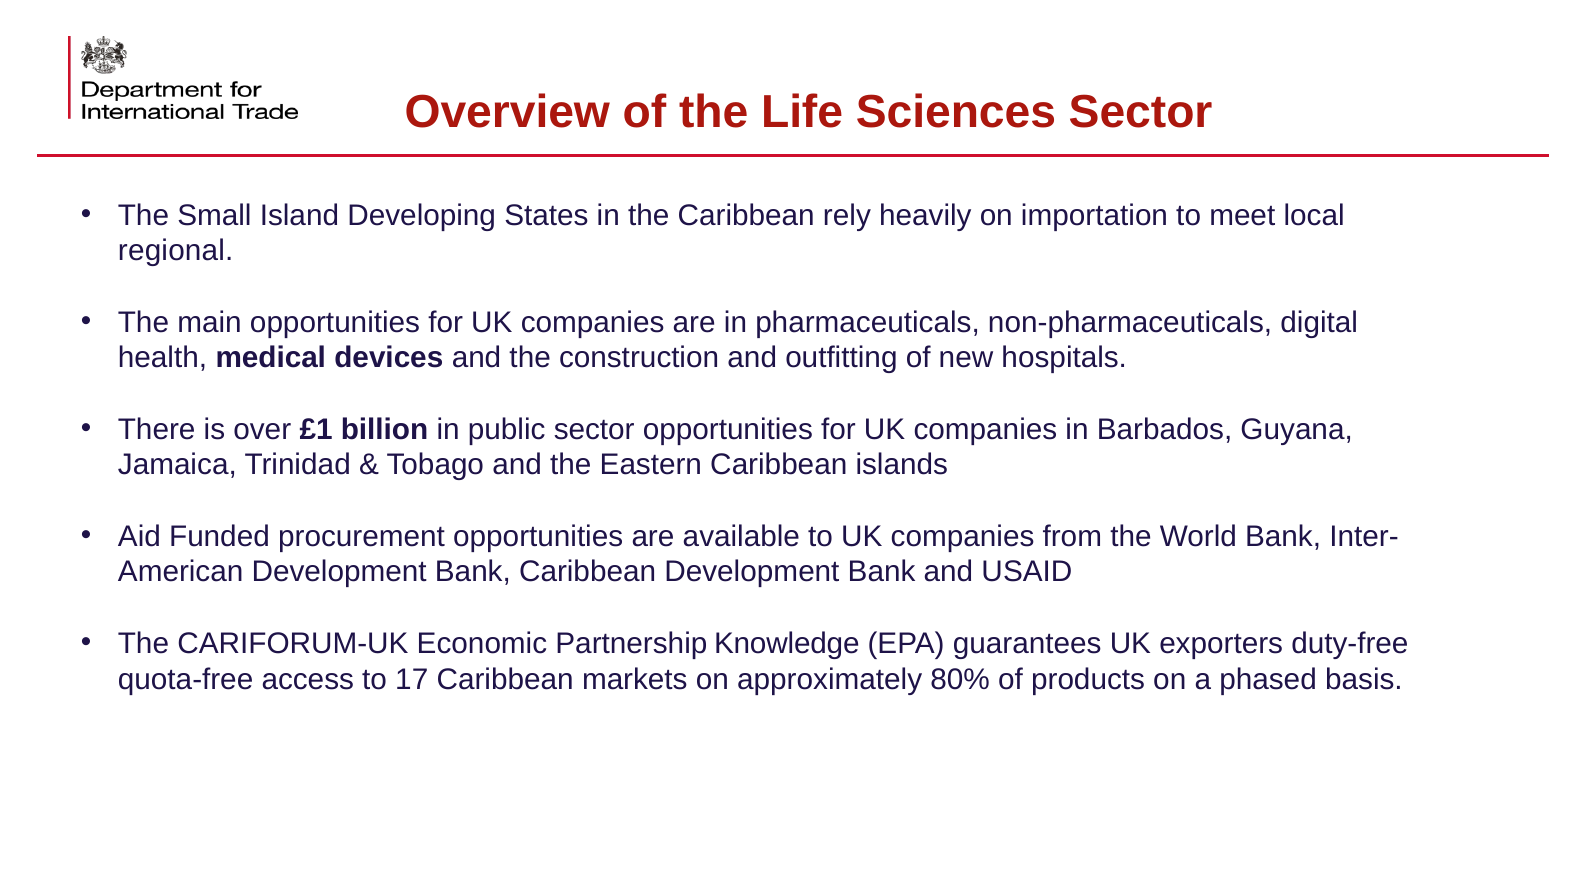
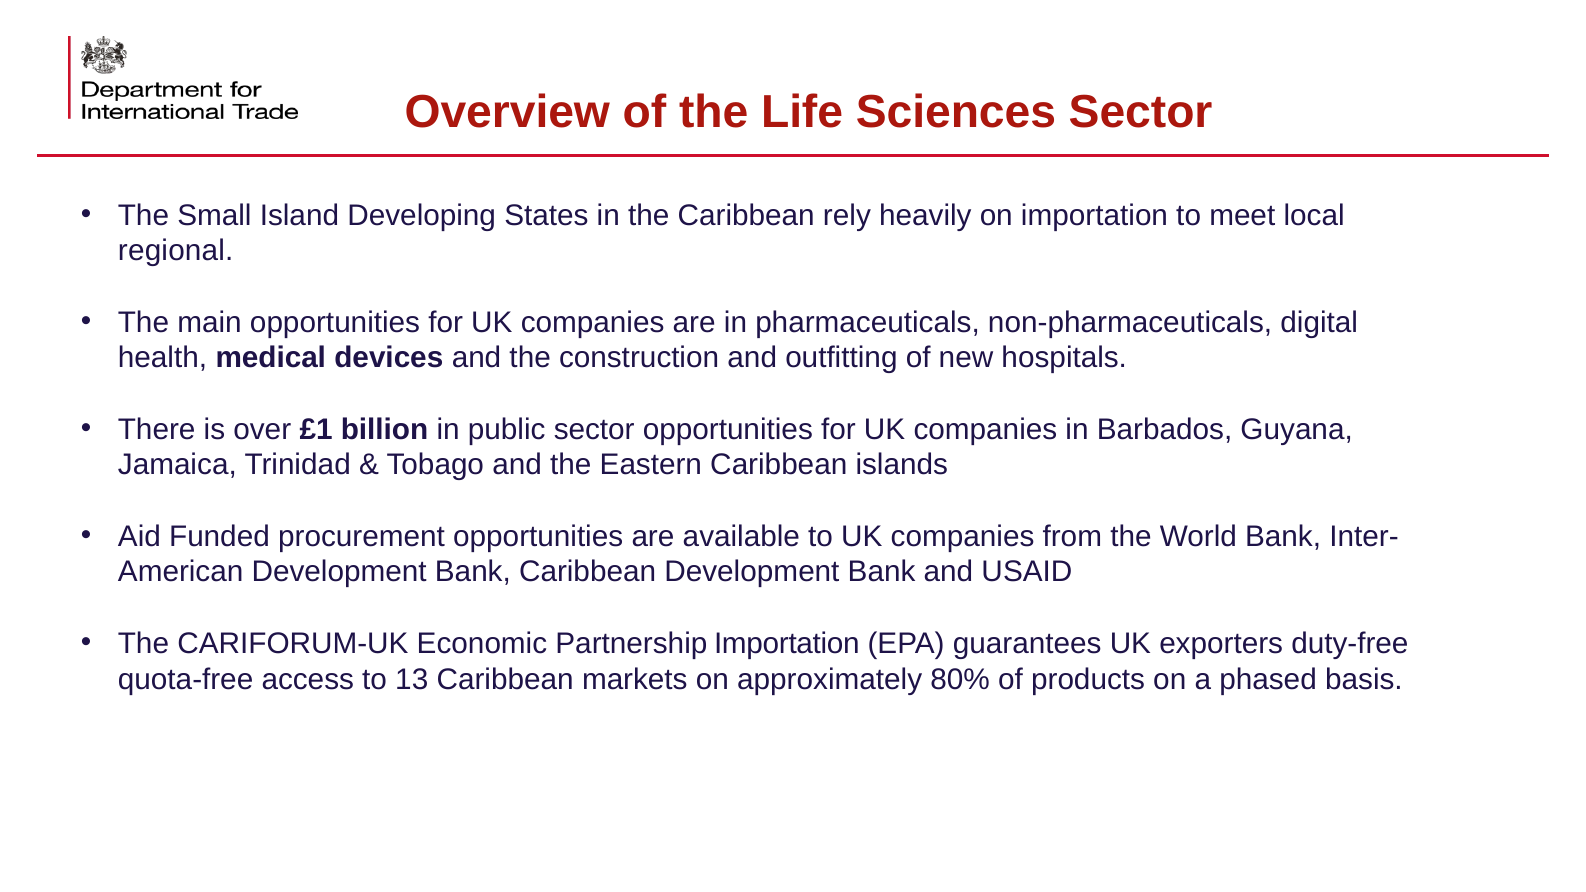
Partnership Knowledge: Knowledge -> Importation (787, 644)
17: 17 -> 13 (412, 679)
